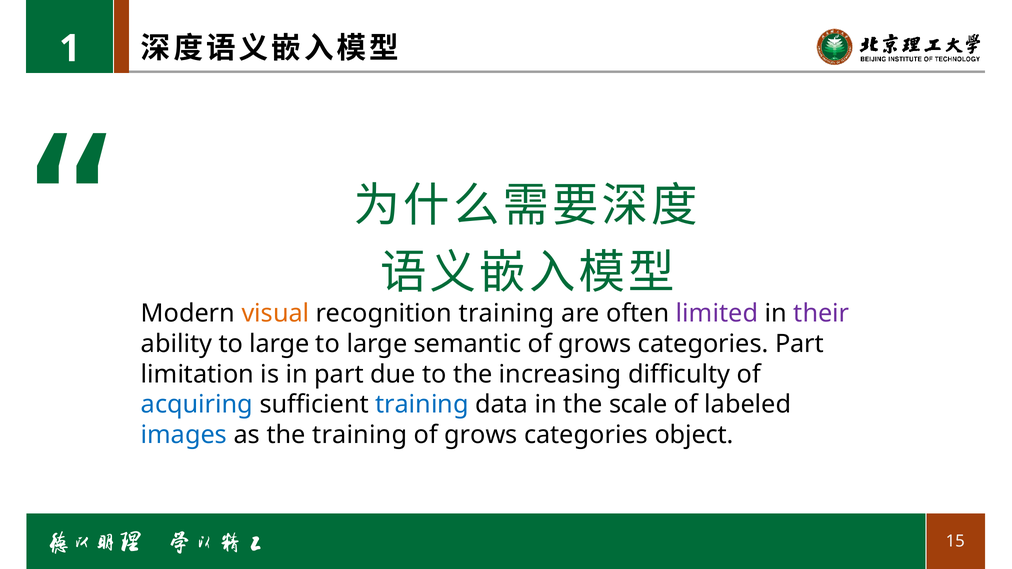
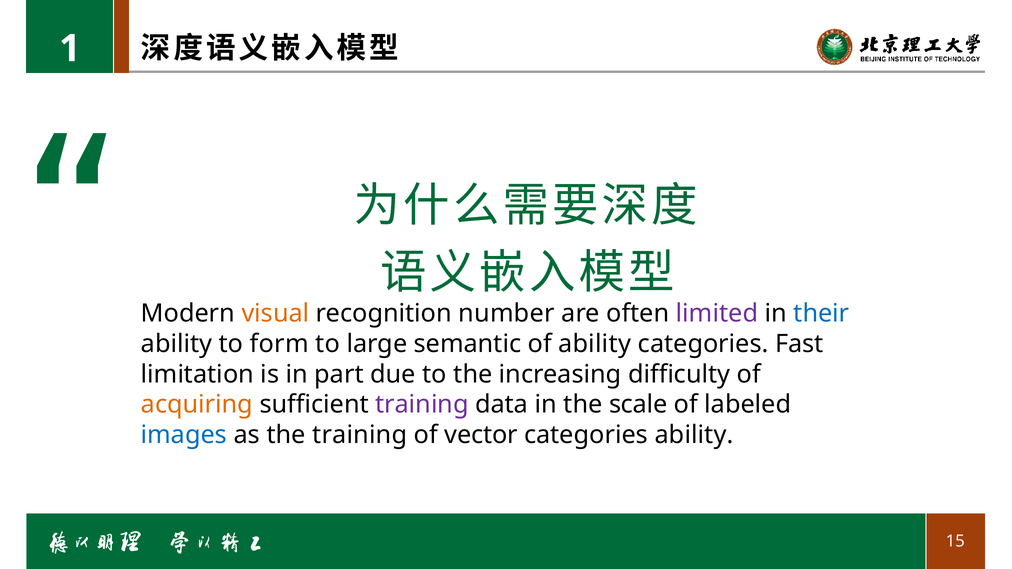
recognition training: training -> number (506, 314)
their colour: purple -> blue (821, 314)
ability to large: large -> form (279, 344)
grows: grows -> ability (595, 344)
categories Part: Part -> Fast (799, 344)
acquiring colour: blue -> orange (197, 405)
training colour: blue -> purple (422, 405)
grows: grows -> vector (481, 435)
categories object: object -> ability (694, 435)
